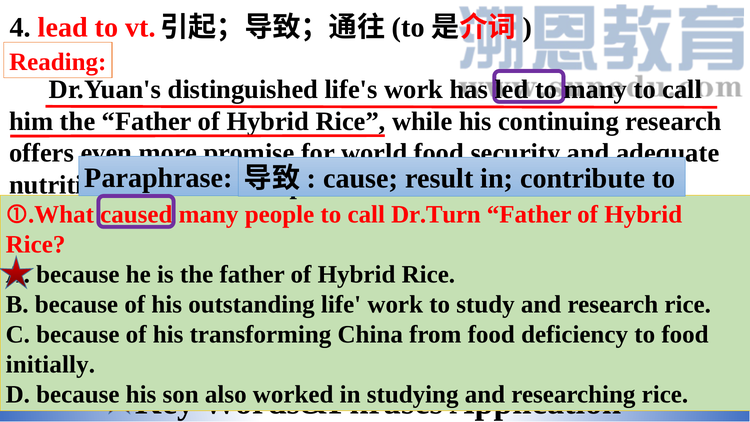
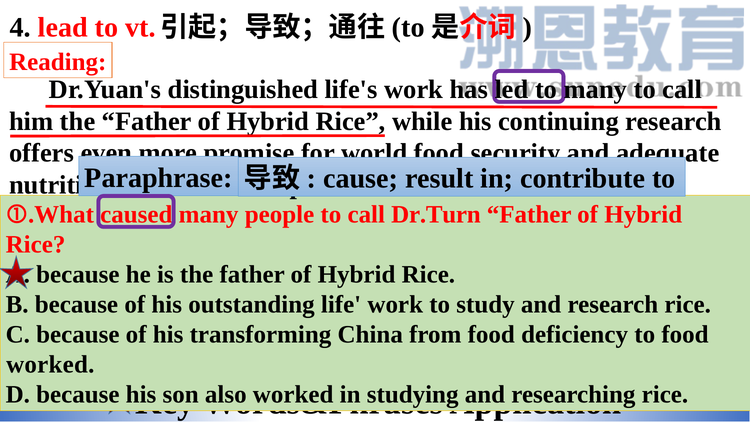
initially: initially -> worked (50, 364)
